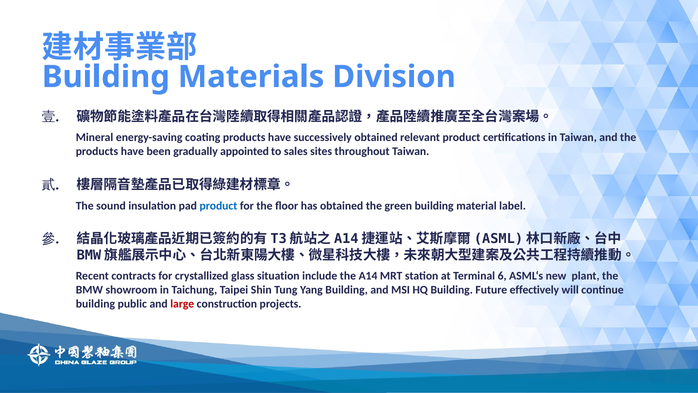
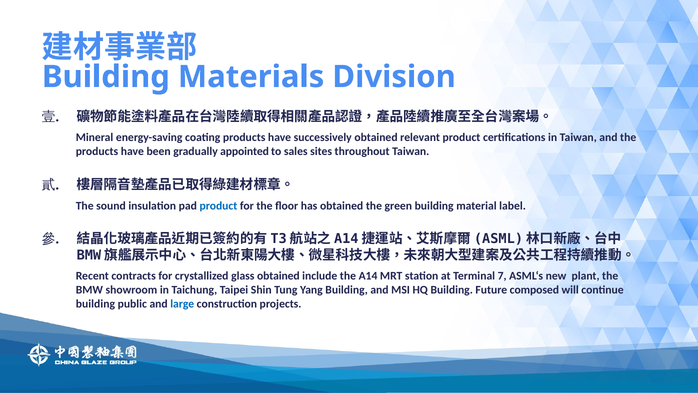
glass situation: situation -> obtained (278, 276)
6: 6 -> 7 (502, 276)
effectively: effectively -> composed (534, 290)
large colour: red -> blue (182, 304)
